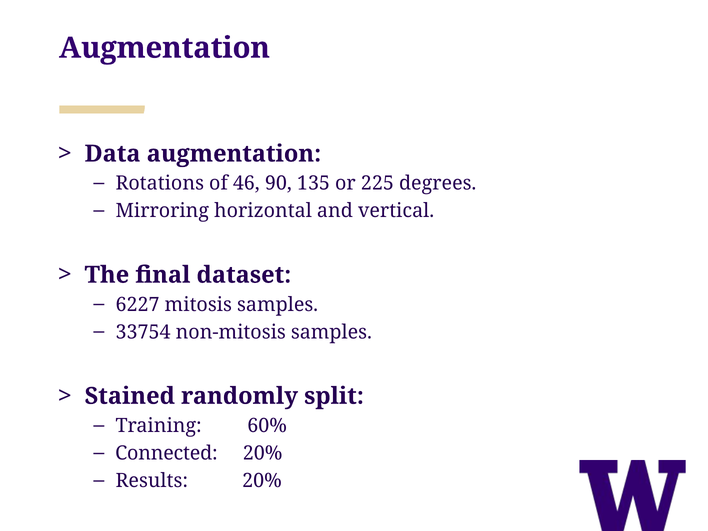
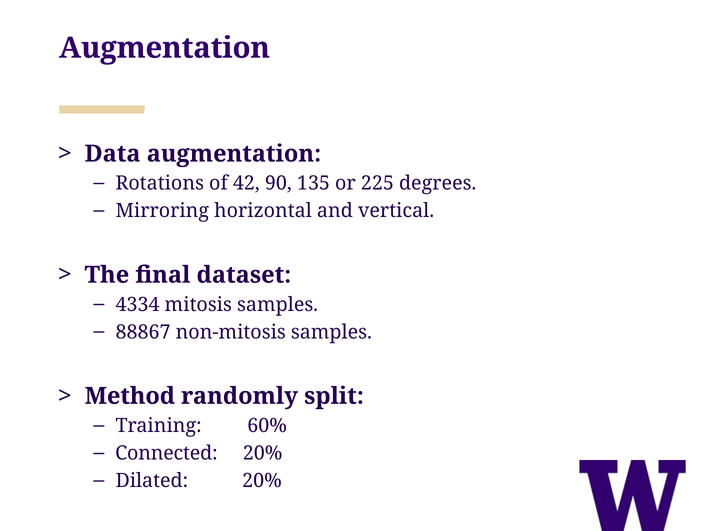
46: 46 -> 42 (246, 183)
6227: 6227 -> 4334 (138, 305)
33754: 33754 -> 88867 (143, 332)
Stained: Stained -> Method (130, 396)
Results: Results -> Dilated (152, 481)
